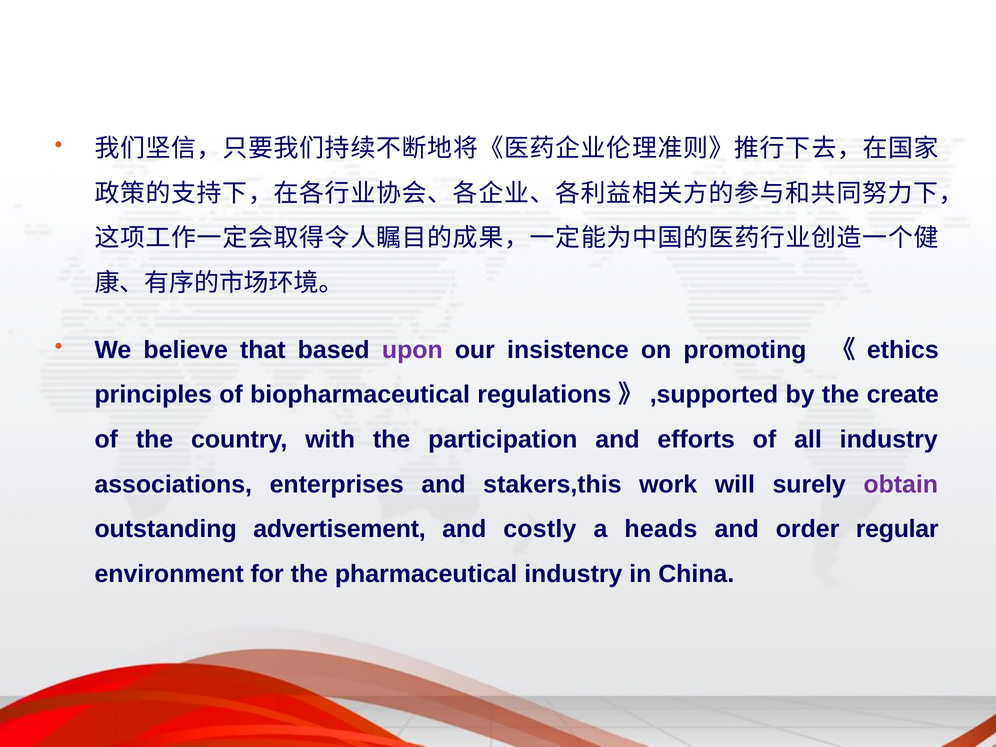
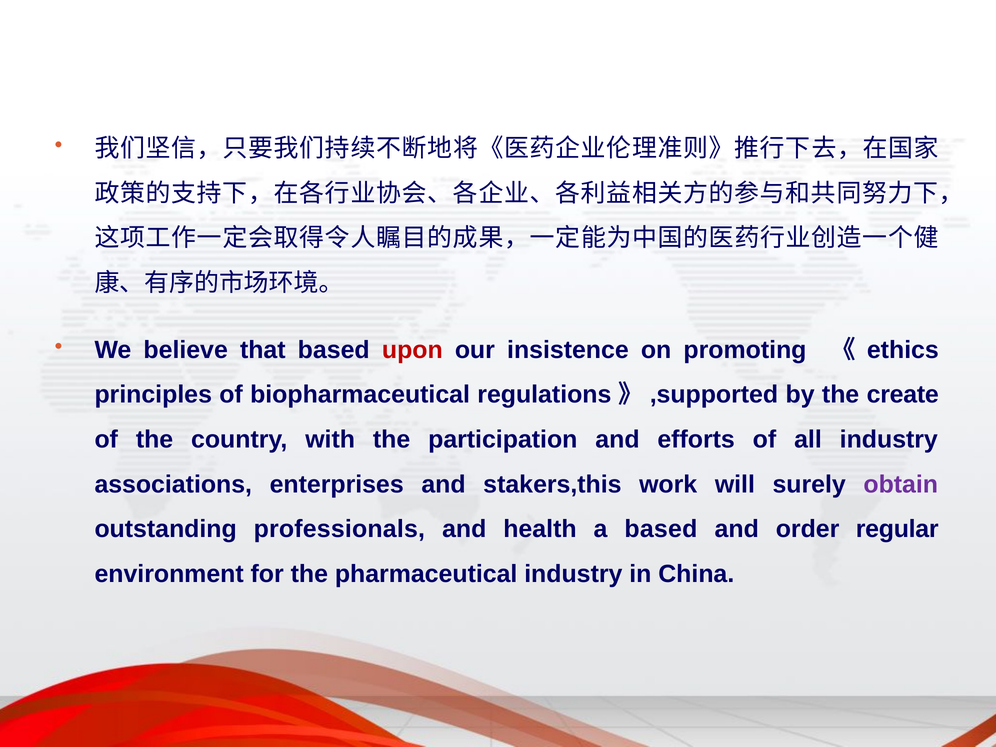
upon colour: purple -> red (412, 350)
advertisement: advertisement -> professionals (339, 529)
costly: costly -> health (540, 529)
a heads: heads -> based (661, 529)
